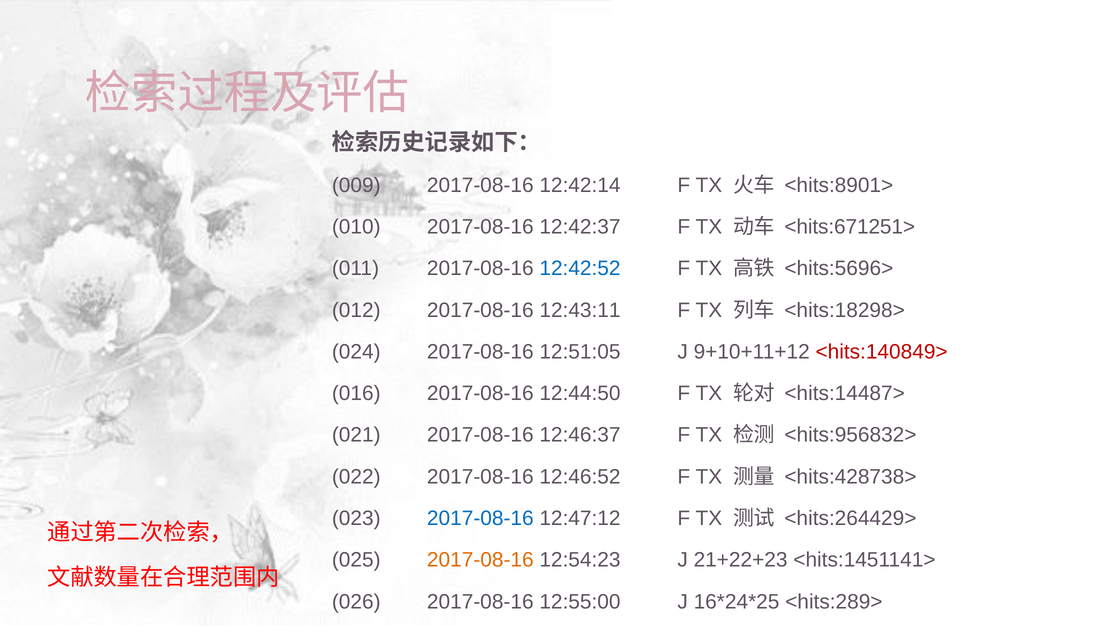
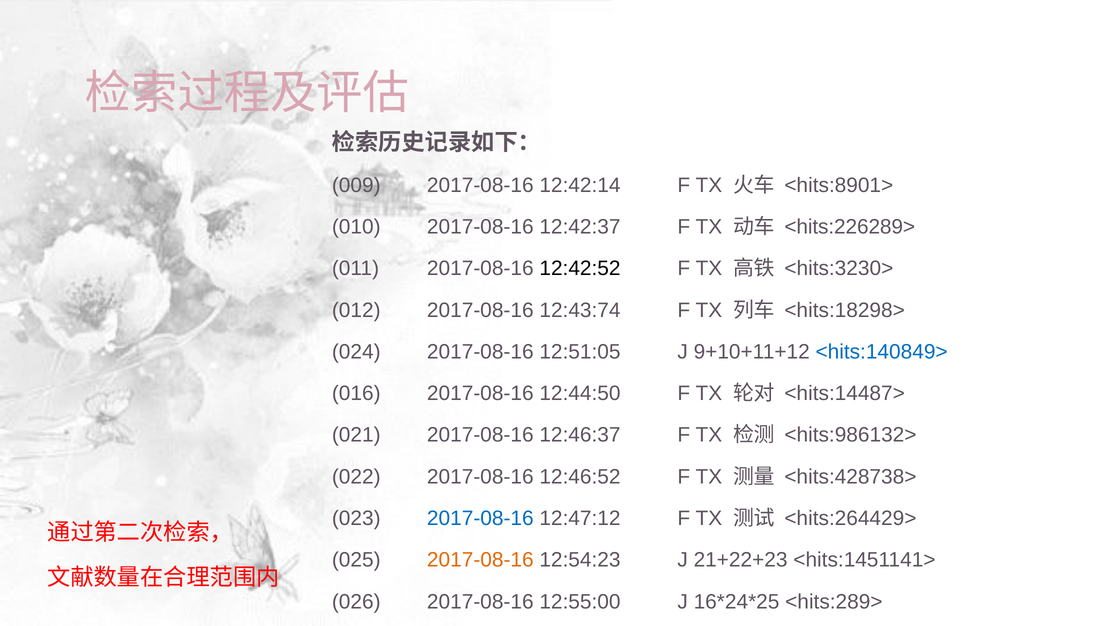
<hits:671251>: <hits:671251> -> <hits:226289> (850, 227)
12:42:52 colour: blue -> black (580, 269)
<hits:5696>: <hits:5696> -> <hits:3230> (839, 269)
12:43:11: 12:43:11 -> 12:43:74 (580, 310)
<hits:140849> colour: red -> blue (882, 352)
<hits:956832>: <hits:956832> -> <hits:986132> (850, 435)
